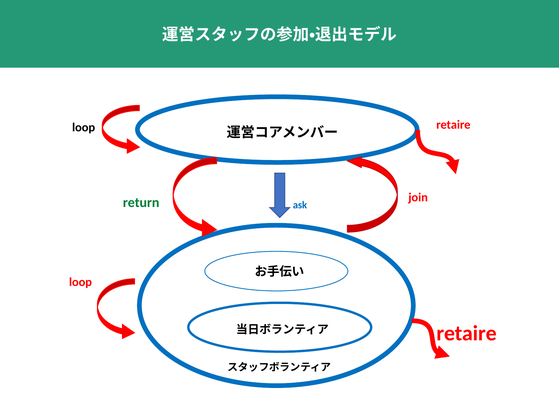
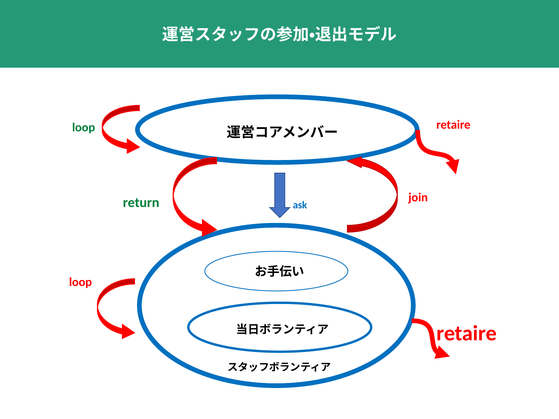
loop colour: black -> green (84, 127)
